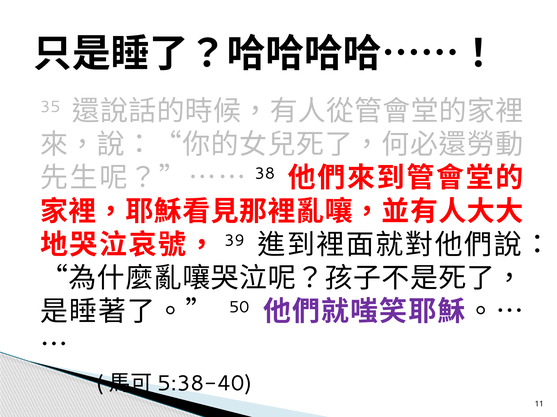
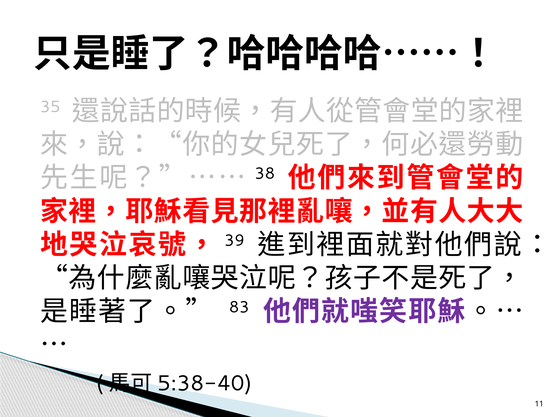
50: 50 -> 83 (239, 308)
